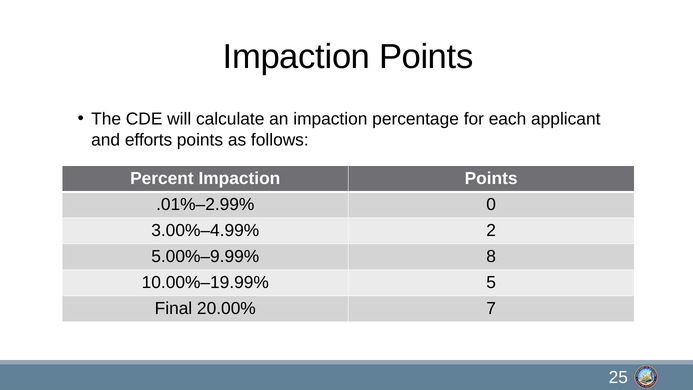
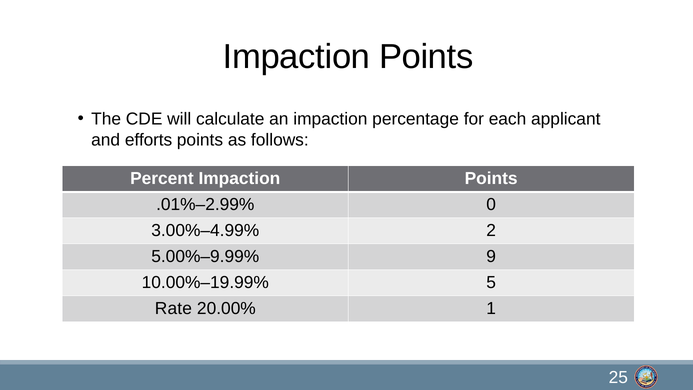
8: 8 -> 9 (491, 256)
Final: Final -> Rate (173, 308)
7: 7 -> 1 (491, 308)
